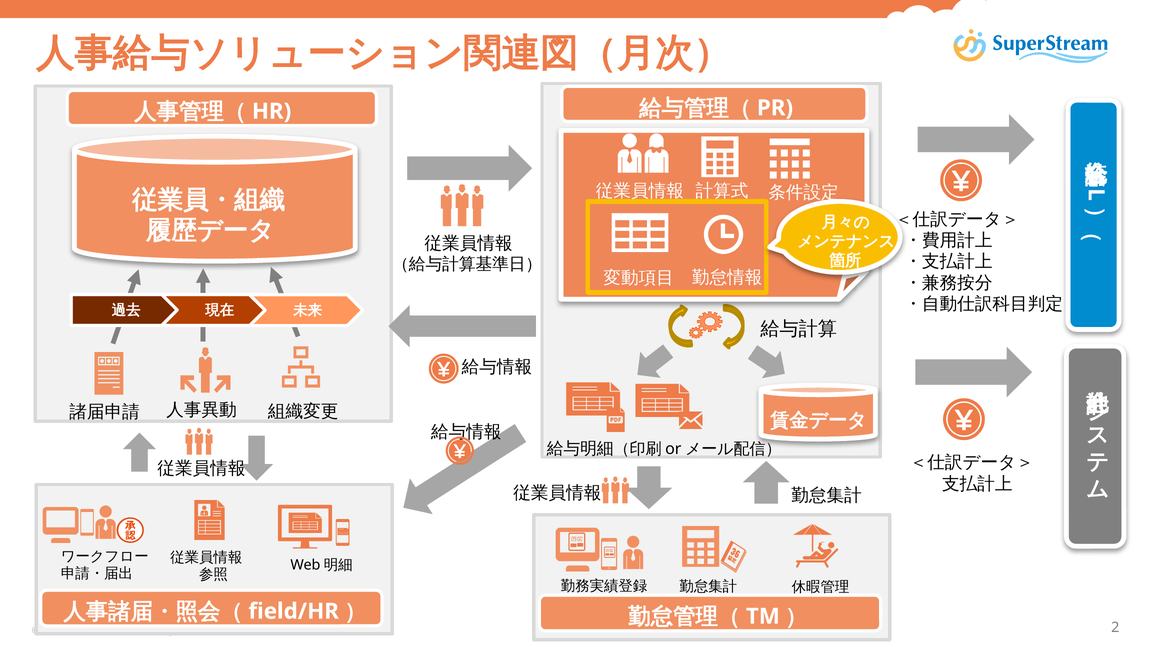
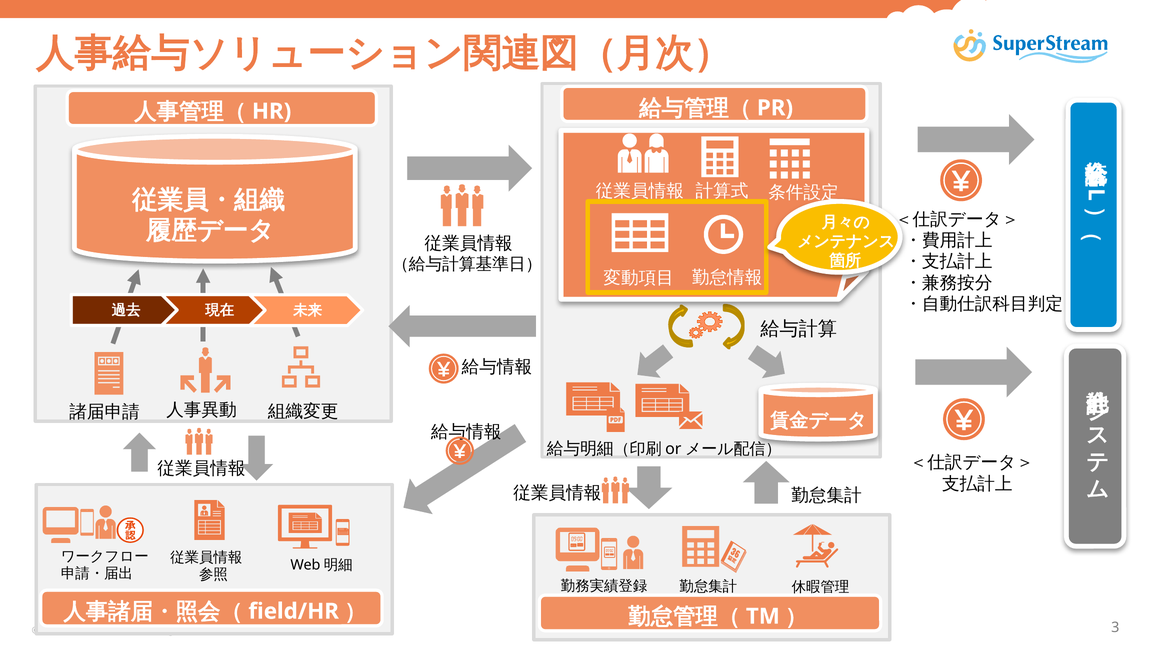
2: 2 -> 3 (1115, 628)
